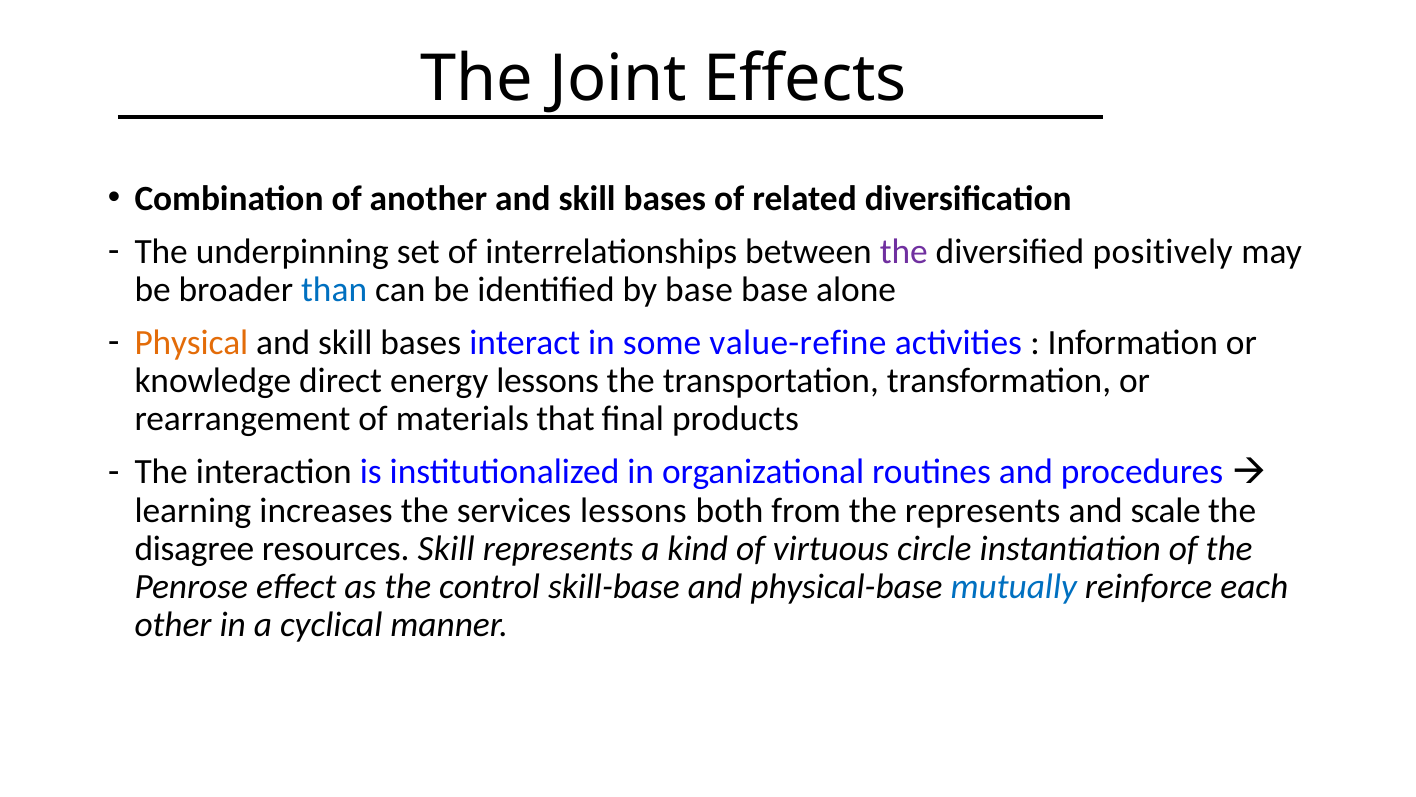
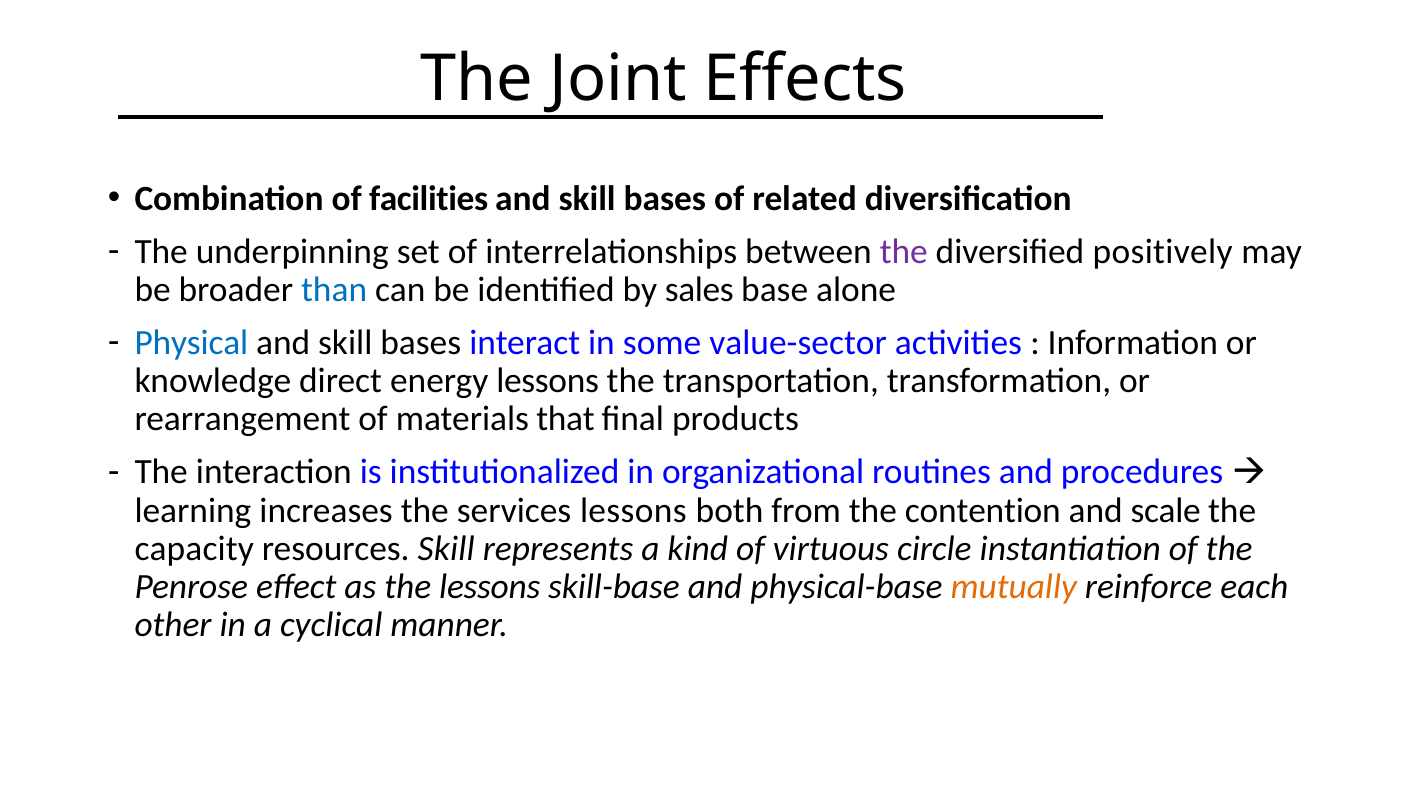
another: another -> facilities (429, 198)
by base: base -> sales (699, 289)
Physical colour: orange -> blue (191, 342)
value-refine: value-refine -> value-sector (798, 342)
the represents: represents -> contention (983, 510)
disagree: disagree -> capacity (194, 548)
the control: control -> lessons (490, 586)
mutually colour: blue -> orange (1014, 586)
